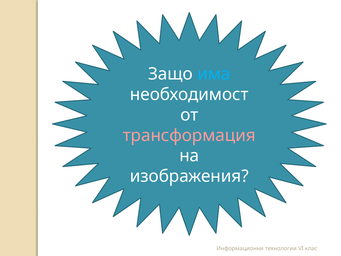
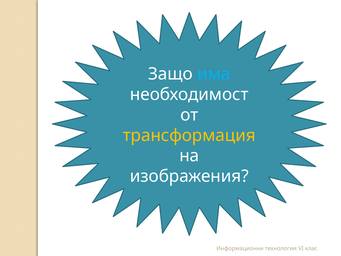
трансформация colour: pink -> yellow (189, 135)
